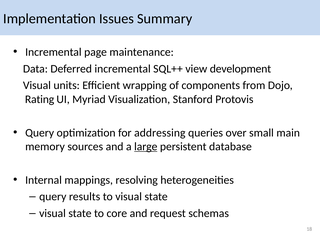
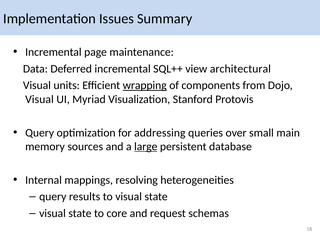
development: development -> architectural (240, 69)
wrapping underline: none -> present (145, 85)
Rating: Rating -> Visual (39, 99)
